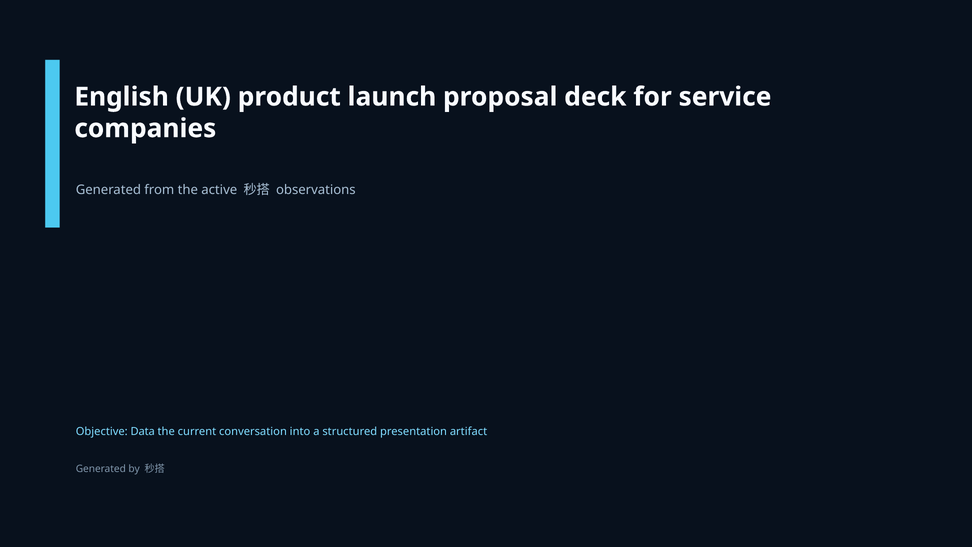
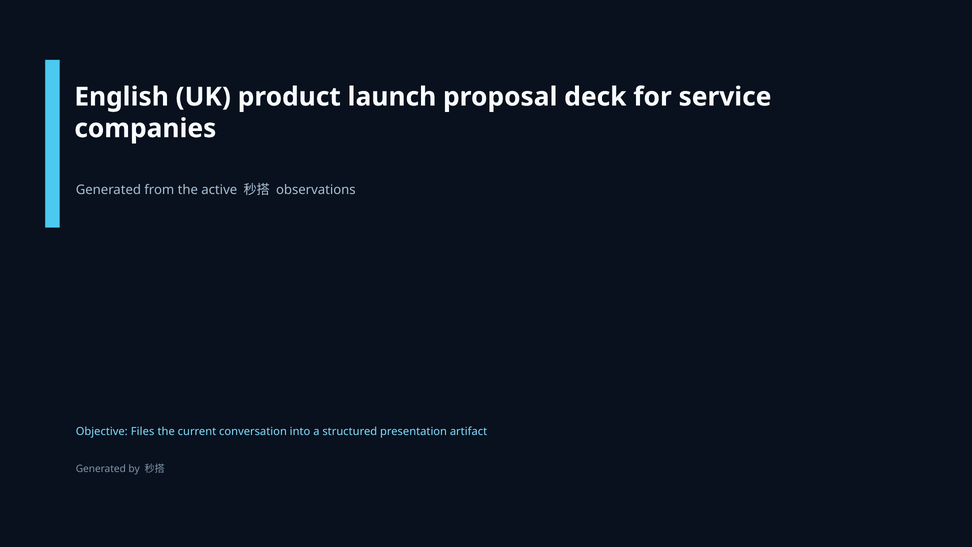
Data: Data -> Files (143, 432)
